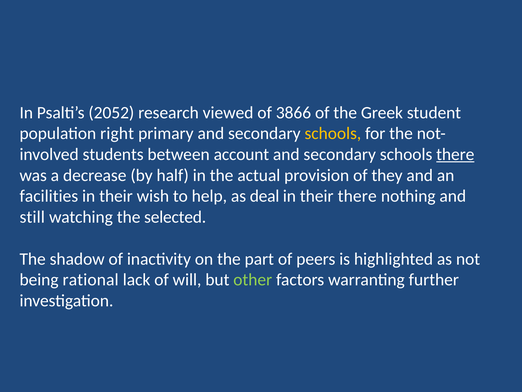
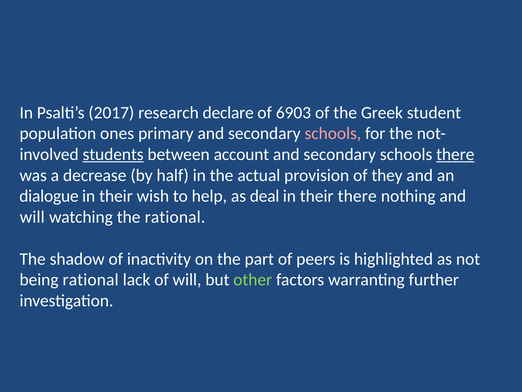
2052: 2052 -> 2017 (111, 112)
viewed: viewed -> declare (228, 112)
3866: 3866 -> 6903 (293, 112)
right: right -> ones (117, 133)
schools colour: yellow -> pink (333, 133)
students underline: none -> present (113, 154)
facilities: facilities -> dialogue (49, 196)
still: still -> will (32, 217)
the selected: selected -> rational (175, 217)
